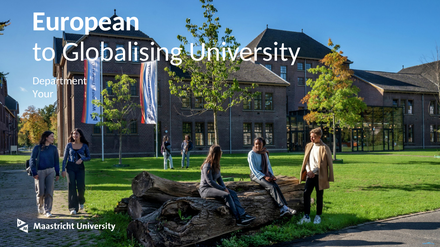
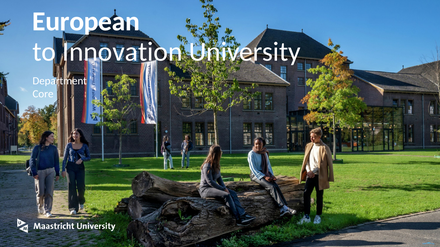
Globalising: Globalising -> Innovation (122, 52)
Your: Your -> Core (43, 94)
